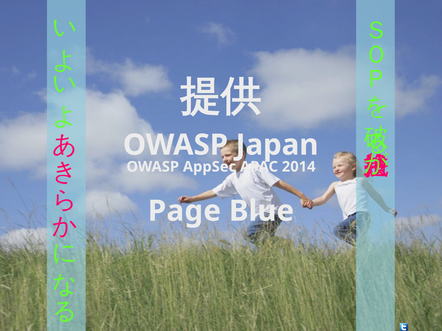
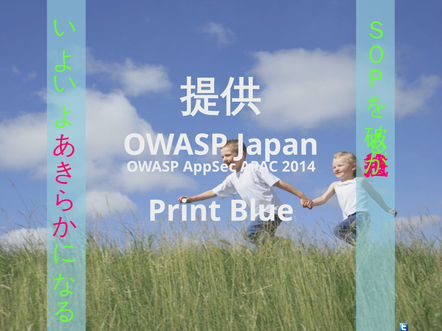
Page: Page -> Print (184, 211)
